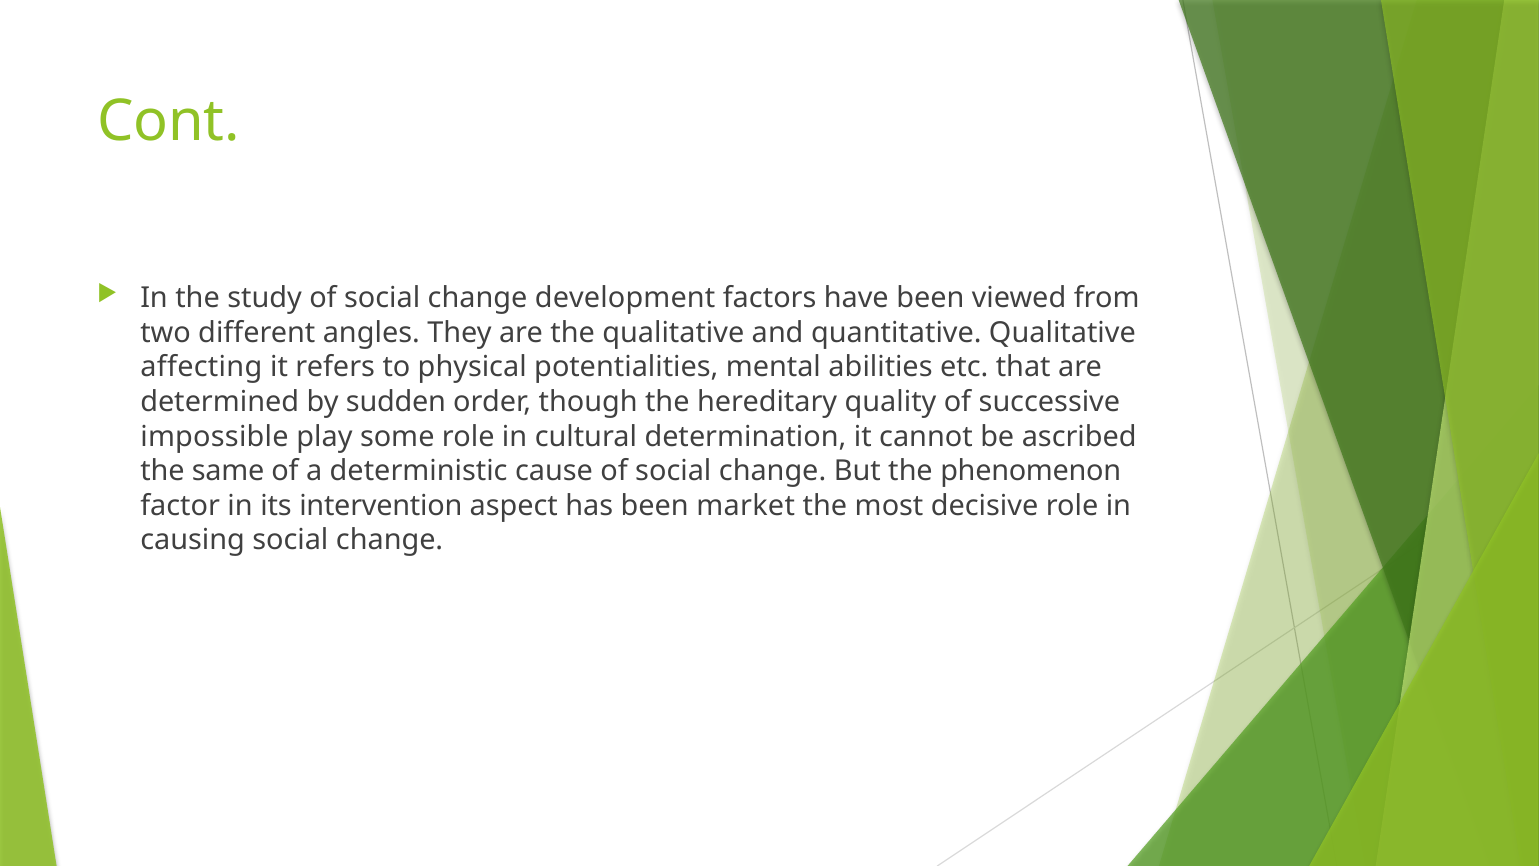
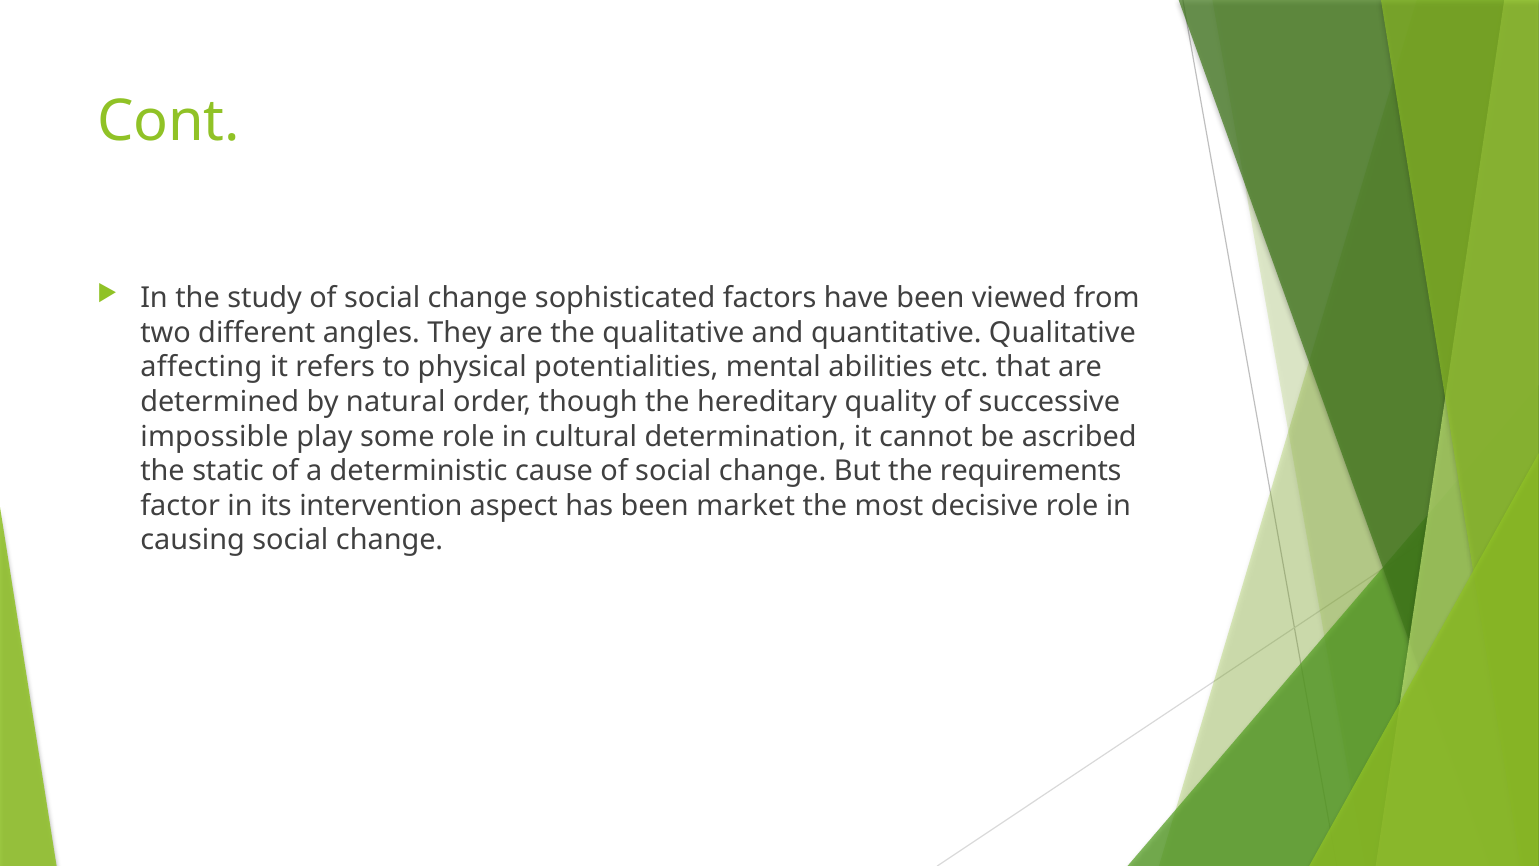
development: development -> sophisticated (625, 298)
sudden: sudden -> natural (396, 402)
same: same -> static (228, 471)
phenomenon: phenomenon -> requirements (1031, 471)
